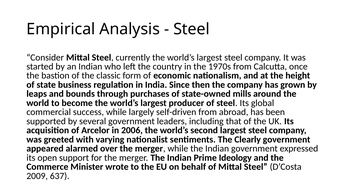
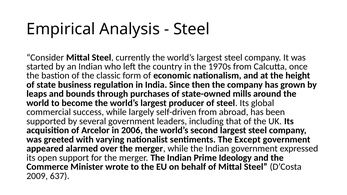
Clearly: Clearly -> Except (248, 140)
